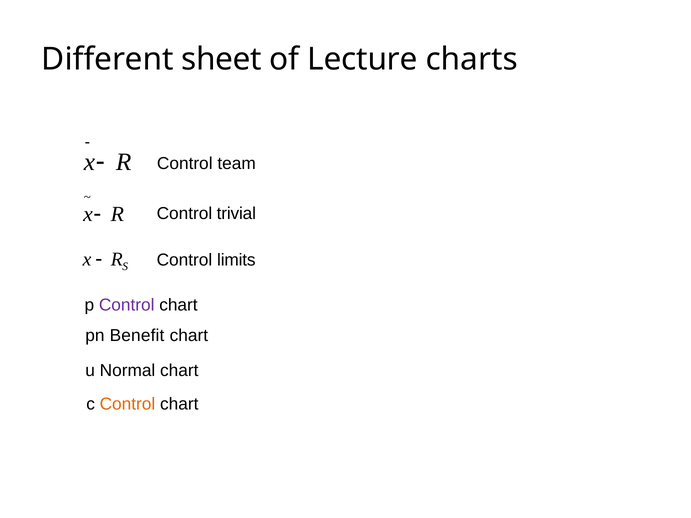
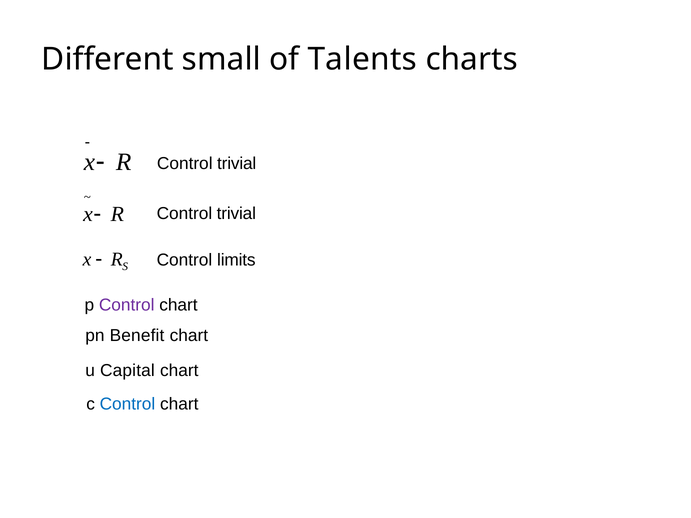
sheet: sheet -> small (221, 59)
Lecture: Lecture -> Talents (362, 59)
team: team -> trivial (237, 164)
Normal: Normal -> Capital (127, 371)
Control colour: orange -> blue (127, 404)
